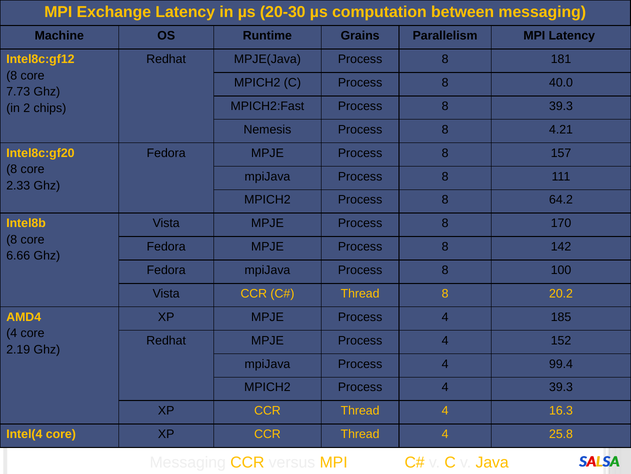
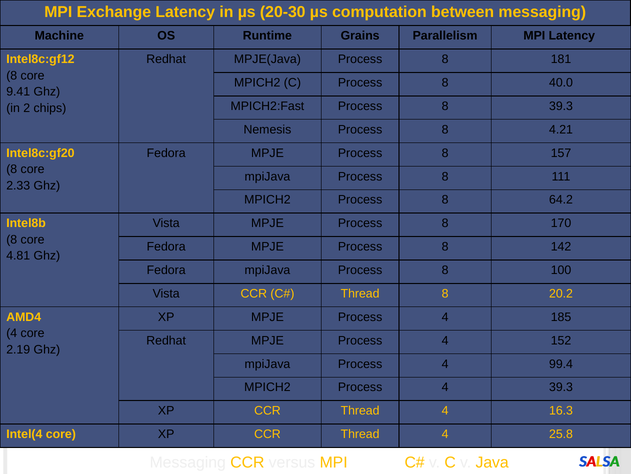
7.73: 7.73 -> 9.41 (18, 92)
6.66: 6.66 -> 4.81 (18, 255)
